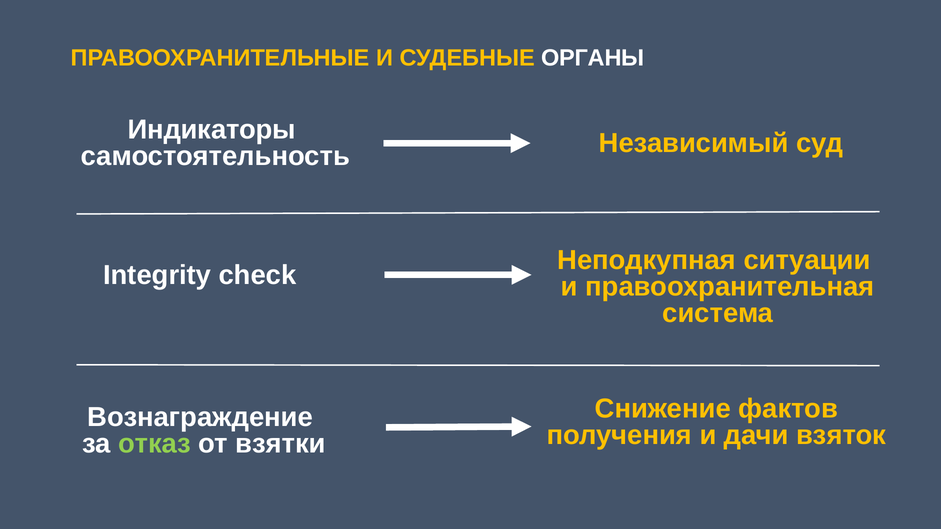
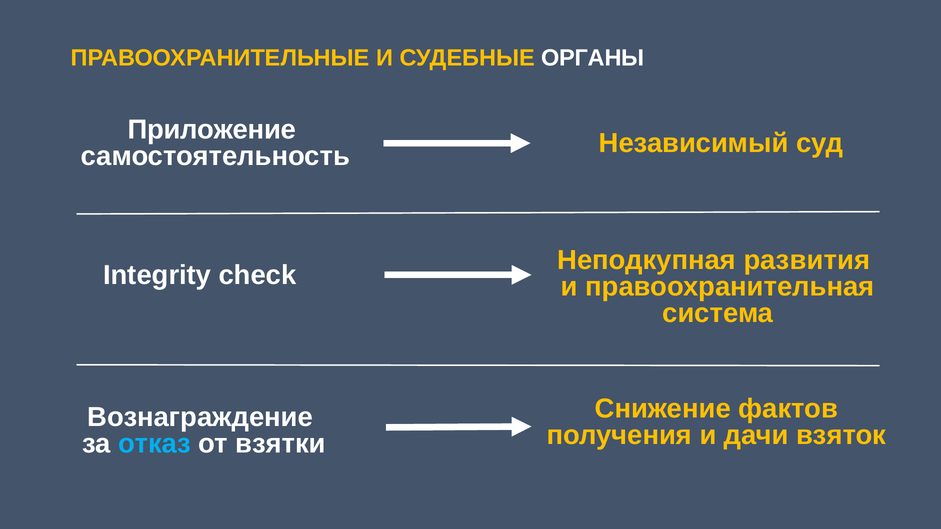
Индикаторы: Индикаторы -> Приложение (212, 130)
ситуации: ситуации -> развития (807, 260)
отказ colour: light green -> light blue (155, 444)
